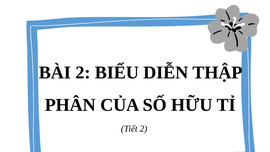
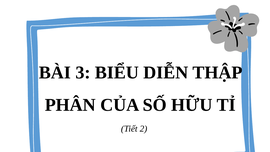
BÀI 2: 2 -> 3 (83, 72)
